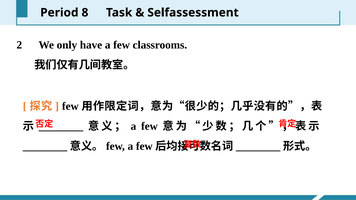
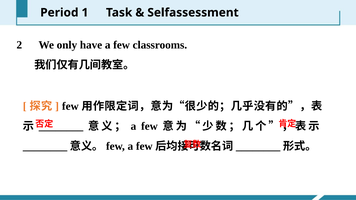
8: 8 -> 1 (85, 13)
